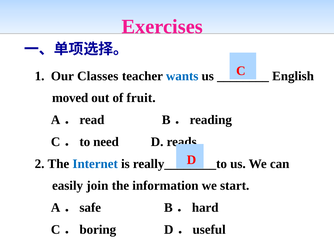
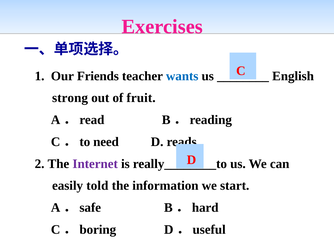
Classes: Classes -> Friends (98, 76)
moved: moved -> strong (70, 98)
Internet colour: blue -> purple (95, 163)
join: join -> told (97, 185)
